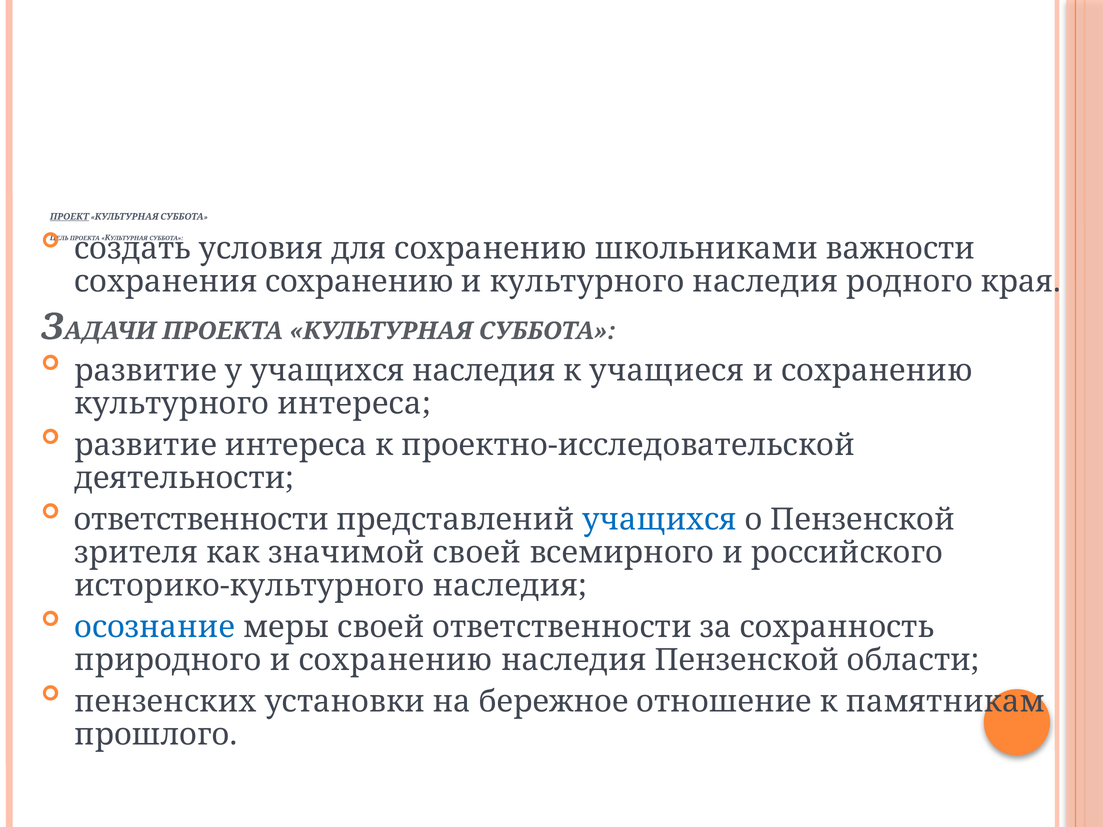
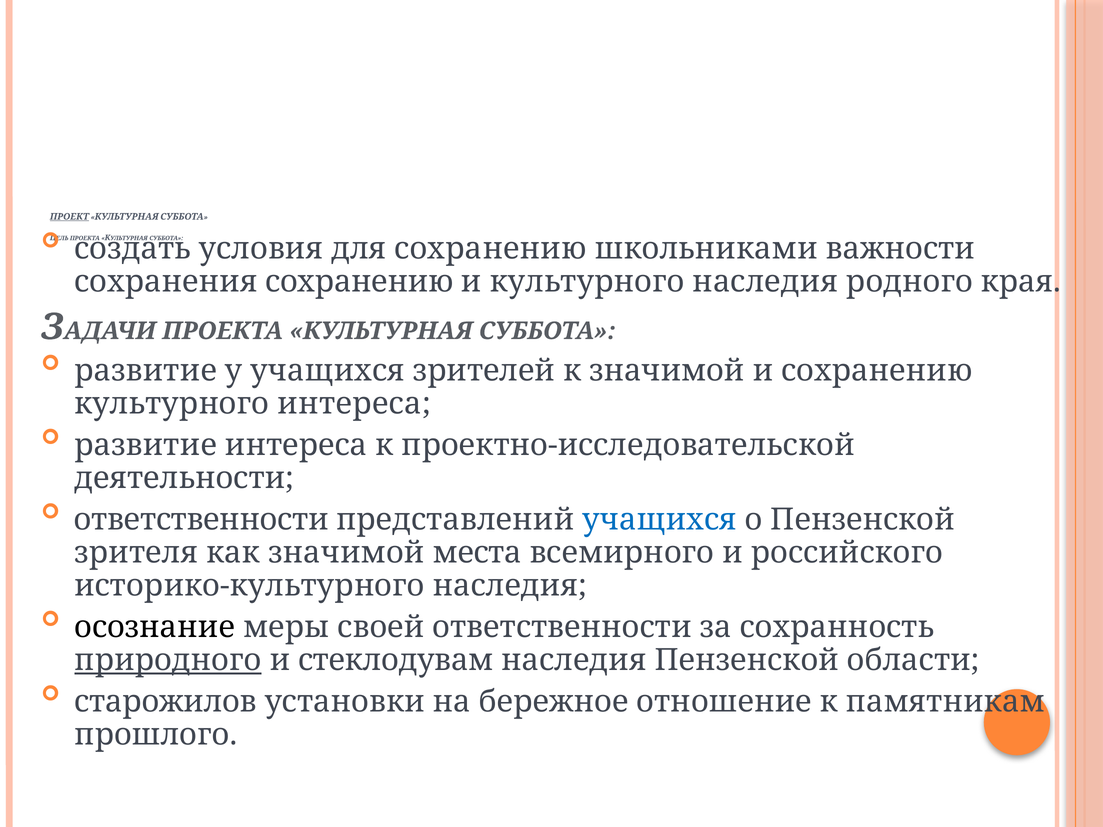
учащихся наследия: наследия -> зрителей (484, 371)
к учащиеся: учащиеся -> значимой (667, 371)
значимой своей: своей -> места (477, 553)
осознание colour: blue -> black (155, 627)
природного underline: none -> present (168, 660)
сохранению: сохранению -> стеклодувам (396, 660)
пензенских: пензенских -> старожилов (166, 702)
